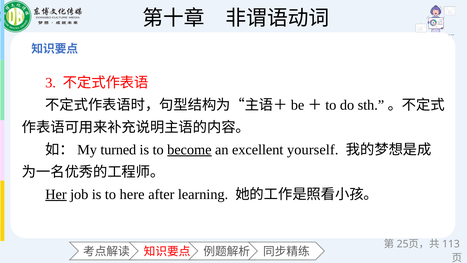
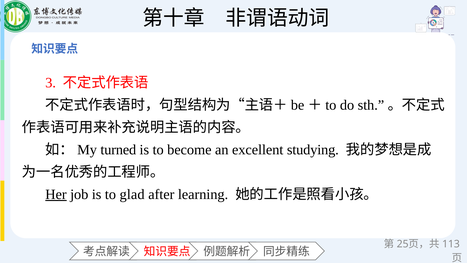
become underline: present -> none (189, 150)
yourself: yourself -> studying (313, 150)
here: here -> glad (132, 194)
